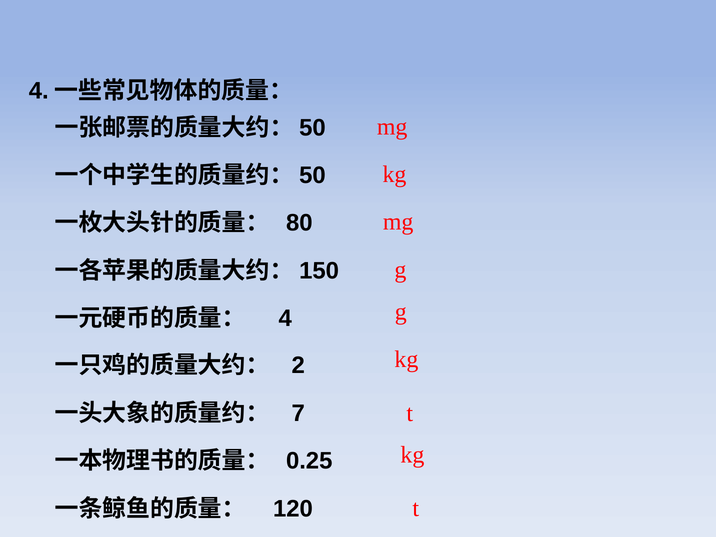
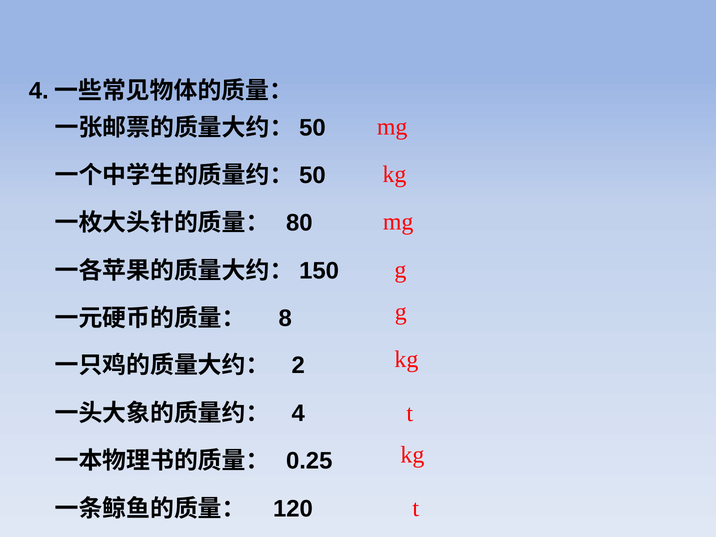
4: 4 -> 8 (285, 319)
7: 7 -> 4 (298, 413)
